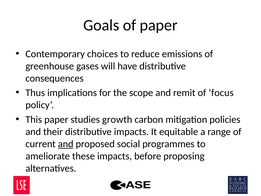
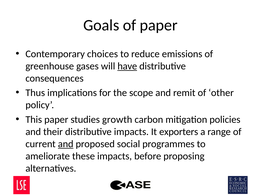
have underline: none -> present (127, 66)
focus: focus -> other (221, 93)
equitable: equitable -> exporters (179, 132)
